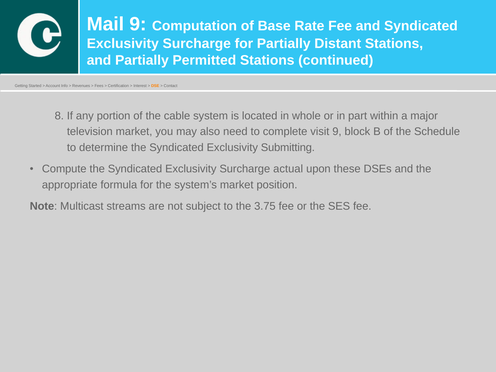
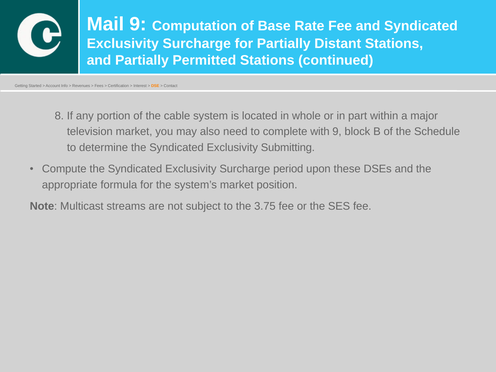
visit: visit -> with (320, 132)
actual: actual -> period (288, 169)
